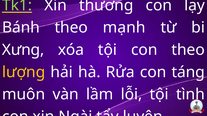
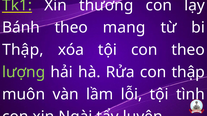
mạnh: mạnh -> mang (124, 28)
Xưng: Xưng -> Thập (23, 50)
lượng colour: yellow -> light green (24, 72)
con táng: táng -> thập (188, 72)
